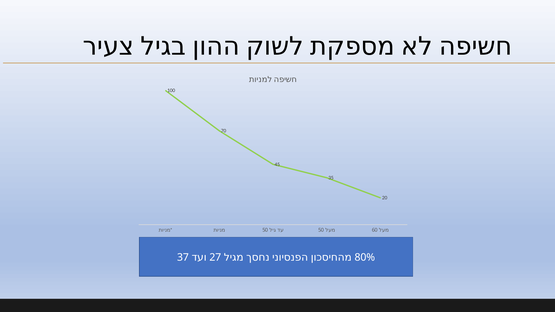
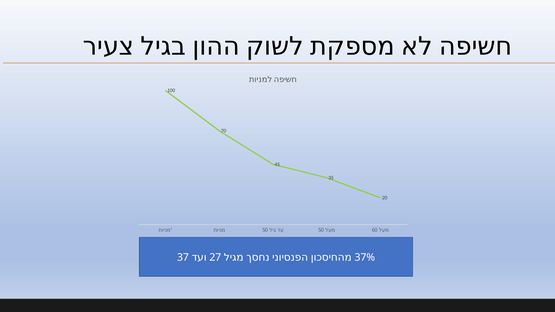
80%: 80% -> 37% (365, 258)
